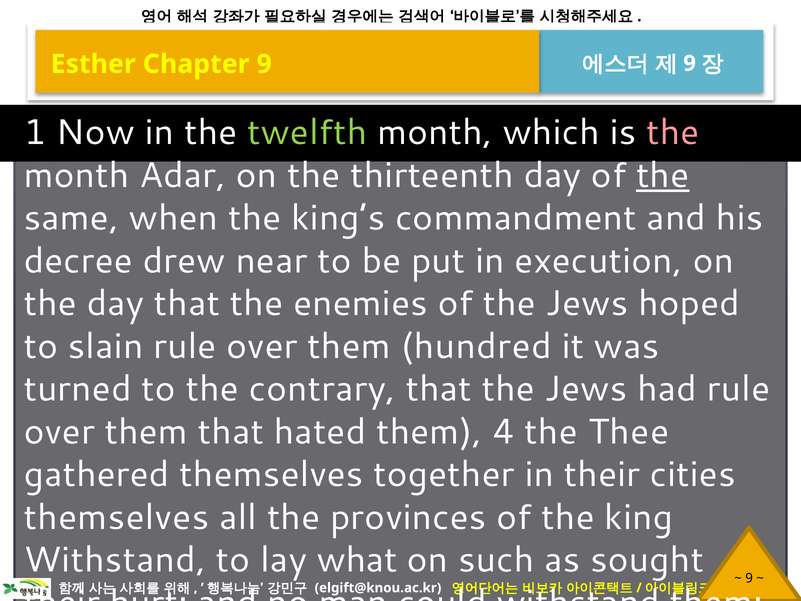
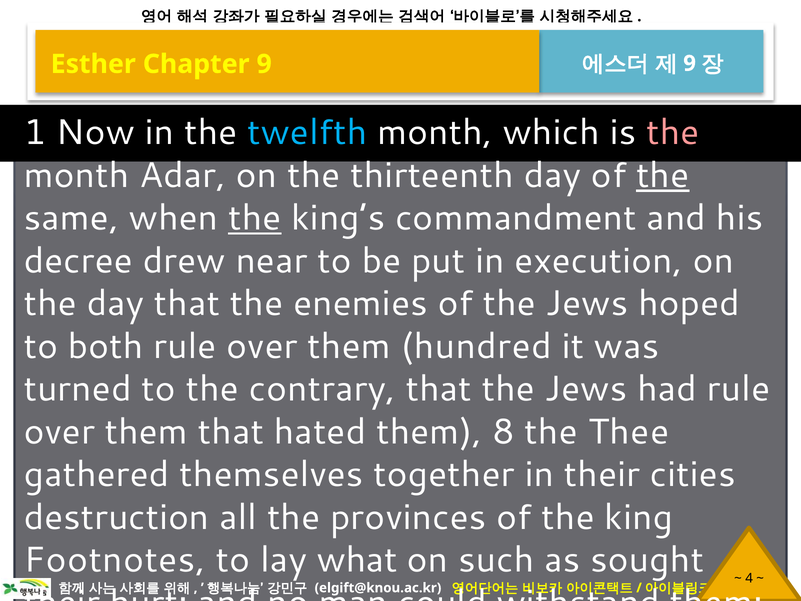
twelfth colour: light green -> light blue (307, 133)
the underline: none -> present (255, 218)
slain: slain -> both (106, 346)
4: 4 -> 8 (503, 432)
themselves: themselves -> destruction (117, 517)
Withstand: Withstand -> Footnotes (115, 560)
9: 9 -> 4 (749, 578)
